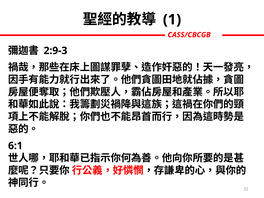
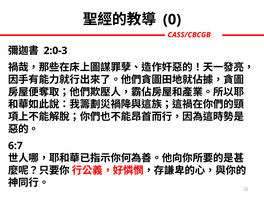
1: 1 -> 0 (172, 20)
2:9-3: 2:9-3 -> 2:0-3 (55, 51)
6:1: 6:1 -> 6:7 (15, 146)
